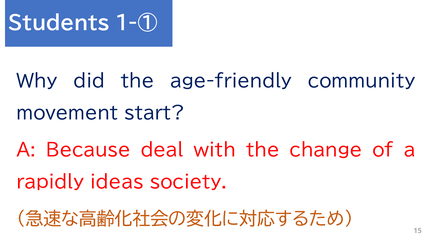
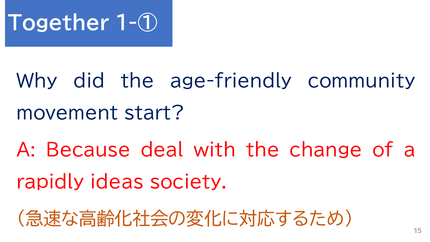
Students: Students -> Together (59, 23)
